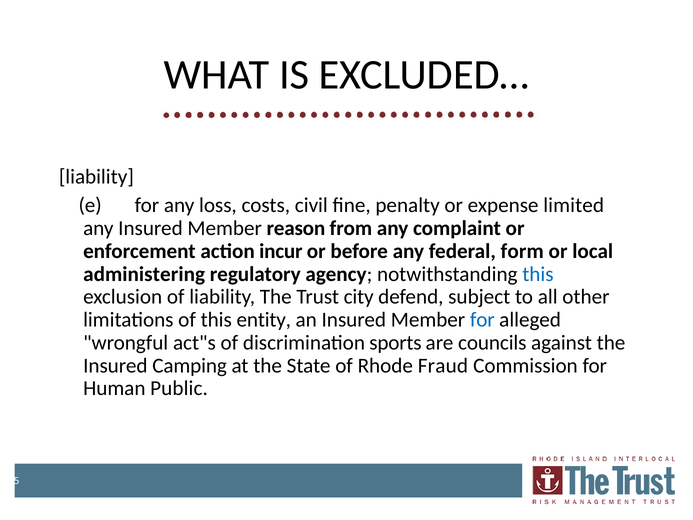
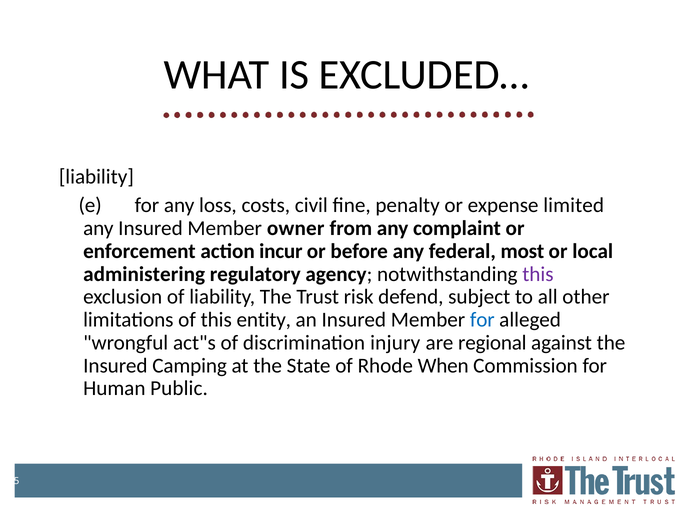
reason: reason -> owner (296, 228)
form: form -> most (522, 251)
this colour: blue -> purple (538, 274)
city: city -> risk (359, 297)
sports: sports -> injury (395, 343)
councils: councils -> regional (492, 343)
Fraud: Fraud -> When (443, 365)
